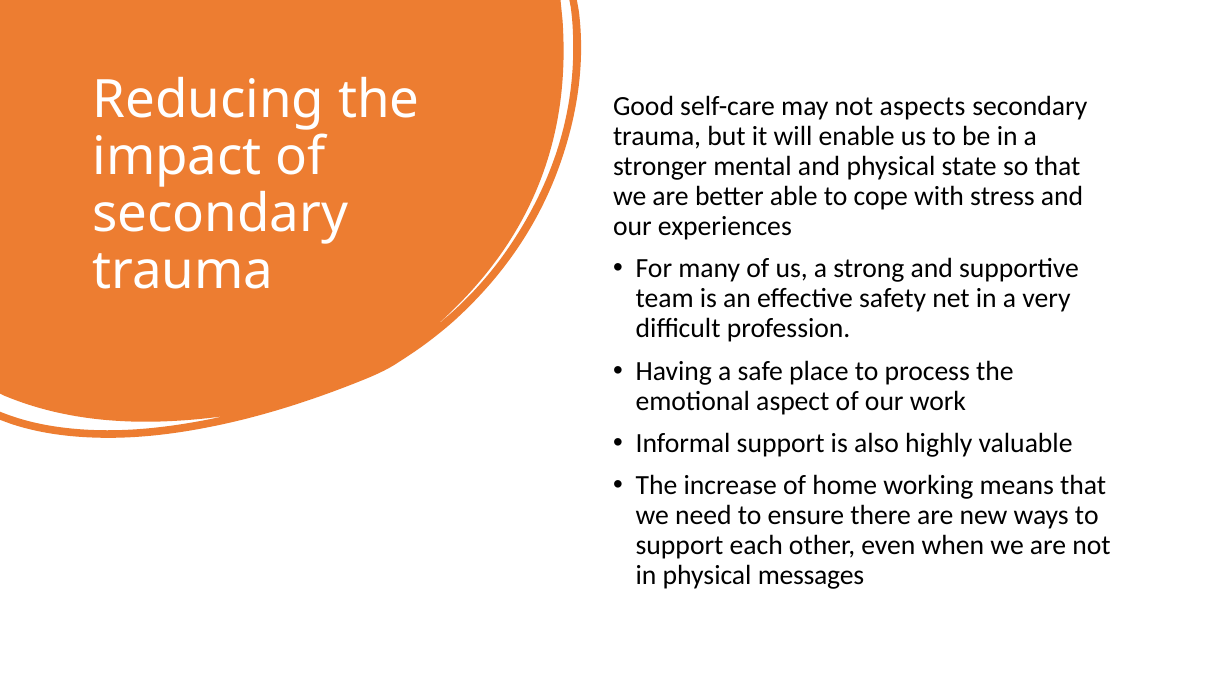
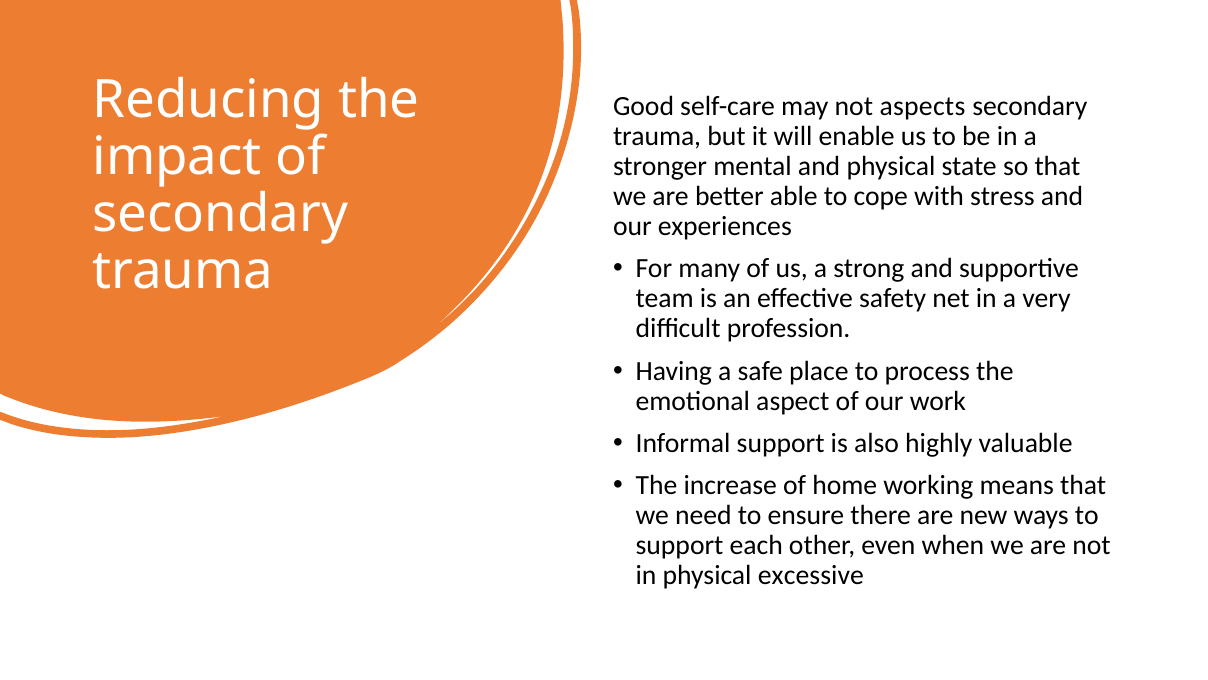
messages: messages -> excessive (811, 575)
